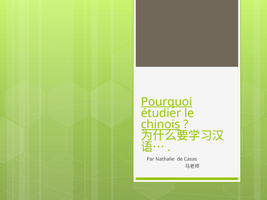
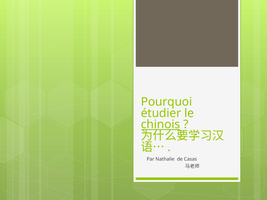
Pourquoi underline: present -> none (167, 102)
